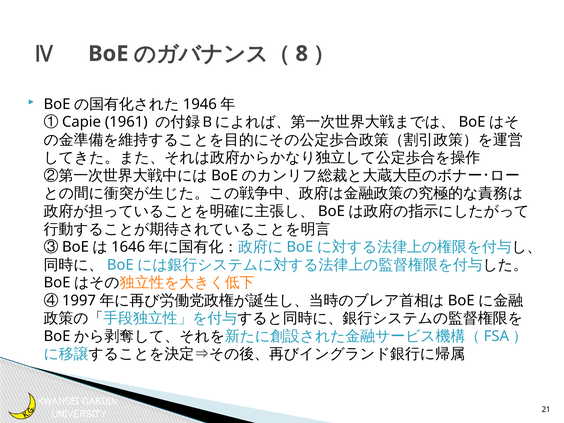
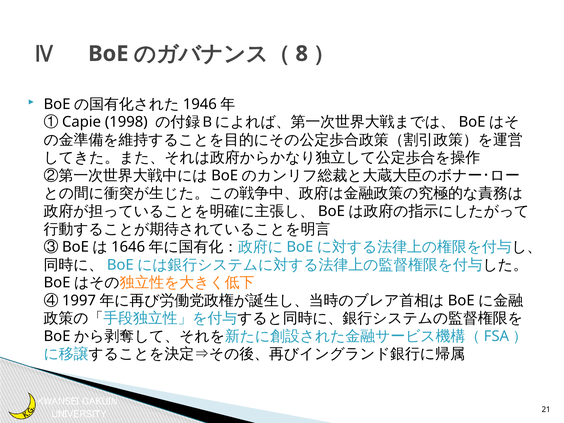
1961: 1961 -> 1998 (126, 122)
